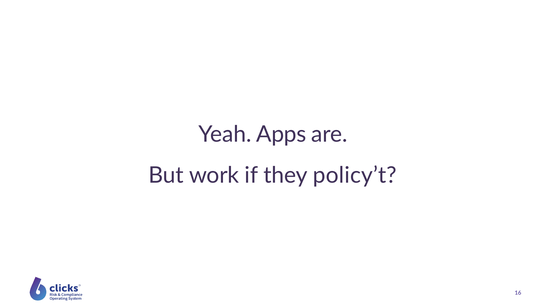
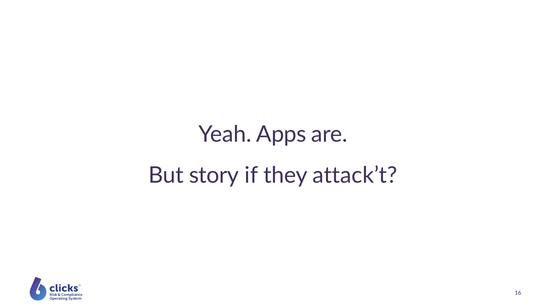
work: work -> story (214, 175)
policy’t: policy’t -> attack’t (355, 175)
